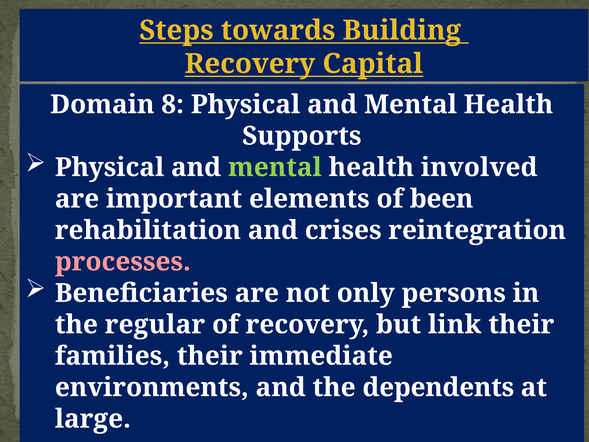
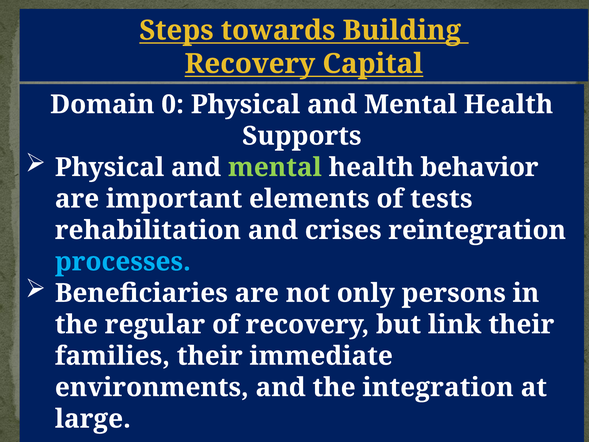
8: 8 -> 0 (173, 104)
involved: involved -> behavior (479, 167)
been: been -> tests (441, 199)
processes colour: pink -> light blue (123, 262)
dependents: dependents -> integration (438, 387)
